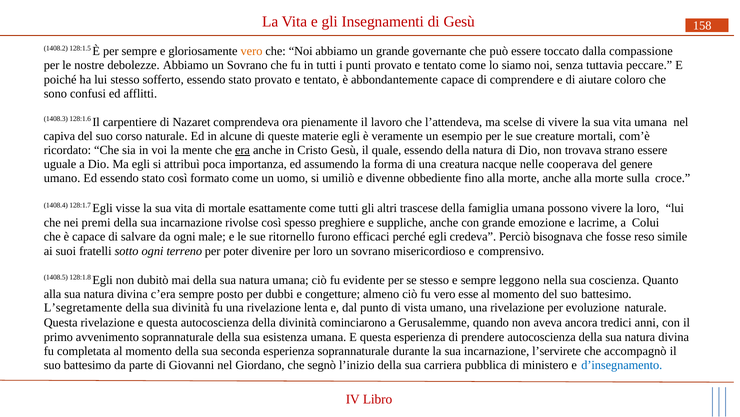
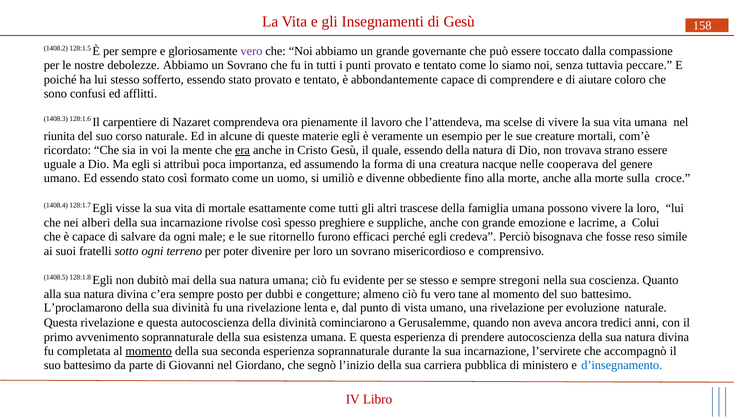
vero colour: orange -> purple (252, 51)
capiva: capiva -> riunita (59, 136)
premi: premi -> alberi (96, 222)
leggono: leggono -> stregoni (519, 280)
esse: esse -> tane (468, 294)
L’segretamente: L’segretamente -> L’proclamarono (83, 308)
momento underline: none -> present (149, 351)
